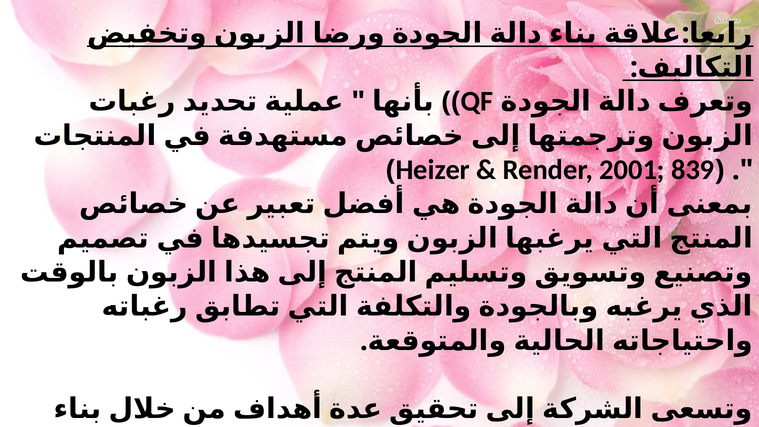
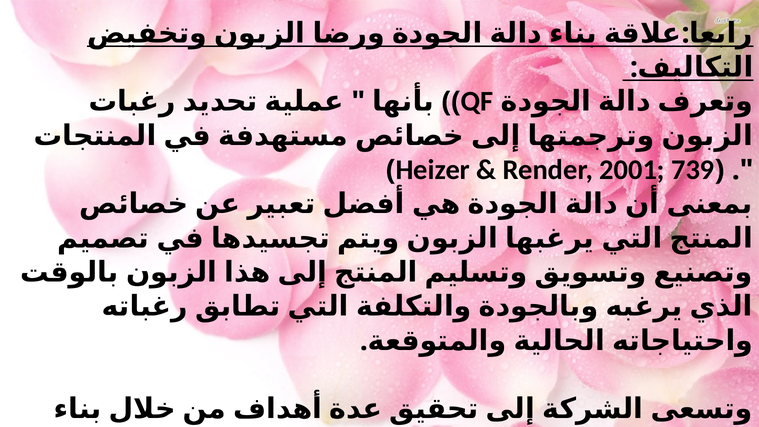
839: 839 -> 739 (693, 170)
